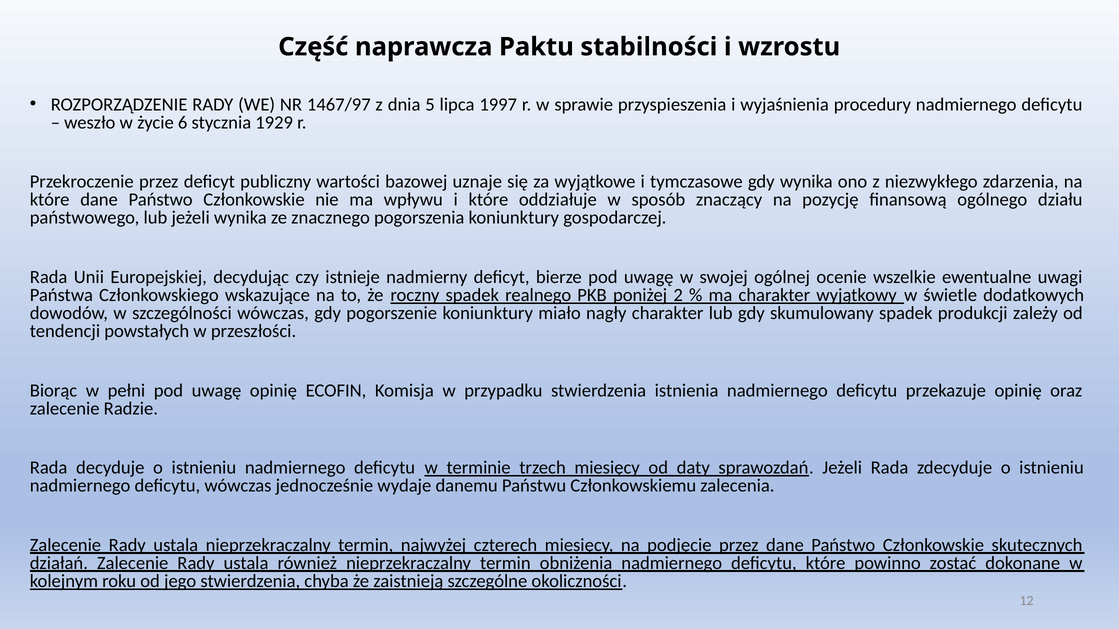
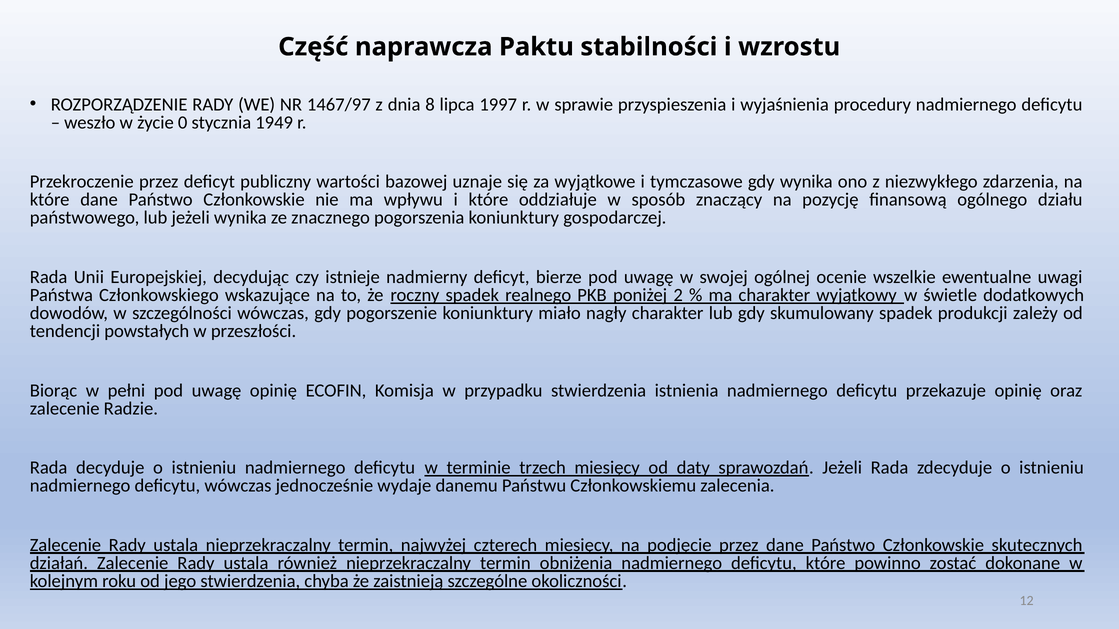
5: 5 -> 8 (430, 105)
6: 6 -> 0 (183, 123)
1929: 1929 -> 1949 (274, 123)
